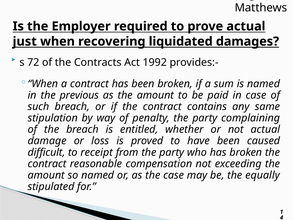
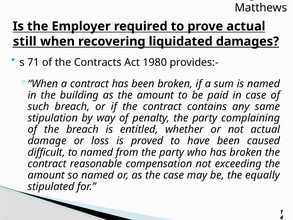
just: just -> still (25, 41)
72: 72 -> 71 (33, 62)
1992: 1992 -> 1980 (155, 62)
previous: previous -> building (79, 95)
to receipt: receipt -> named (97, 152)
